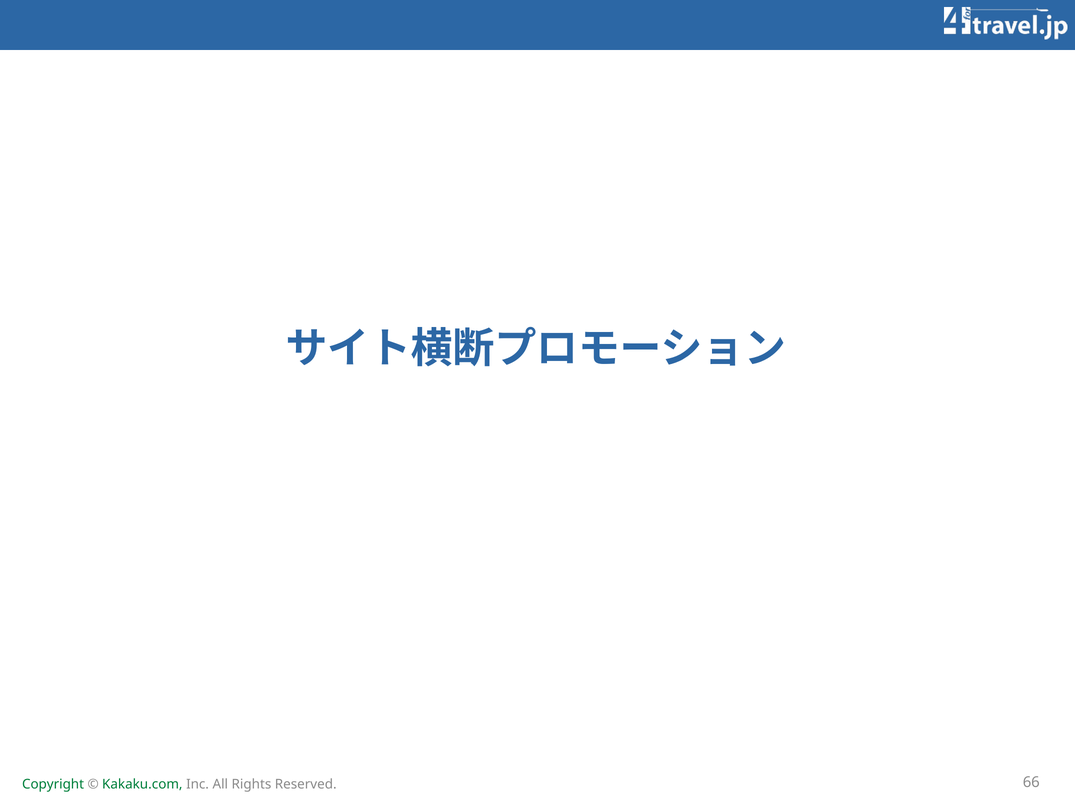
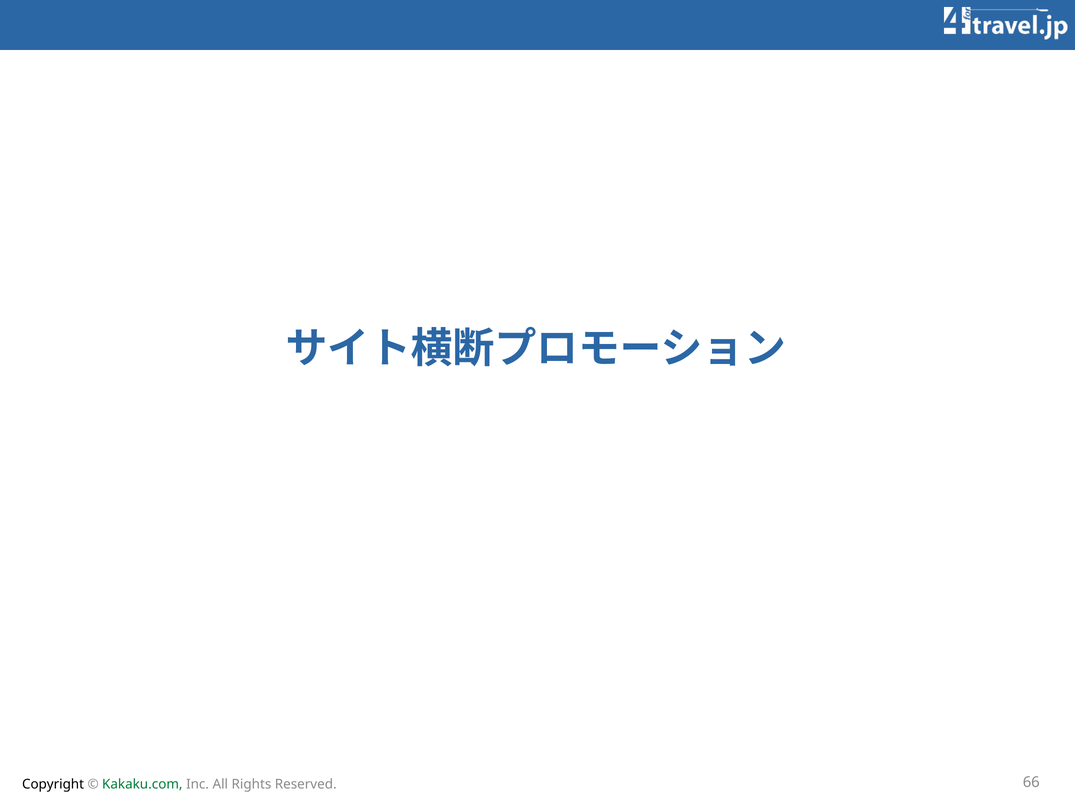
Copyright colour: green -> black (53, 785)
